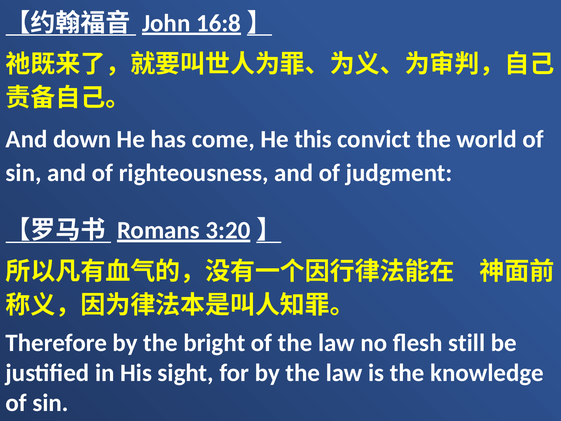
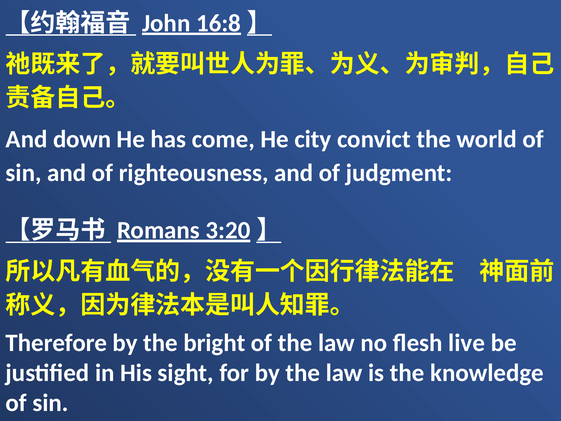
this: this -> city (313, 139)
still: still -> live (467, 343)
